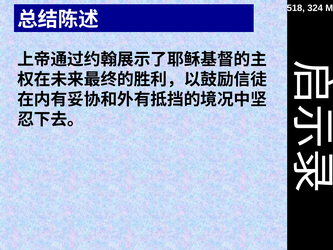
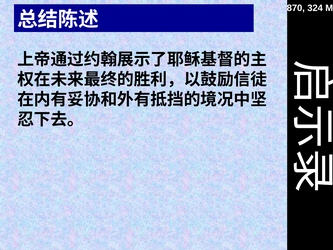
518: 518 -> 870 (296, 8)
